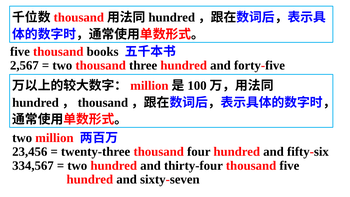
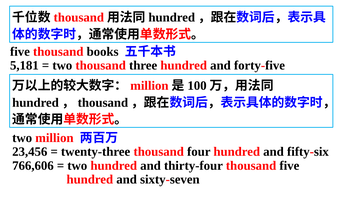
2,567: 2,567 -> 5,181 (24, 65)
334,567: 334,567 -> 766,606 (33, 165)
